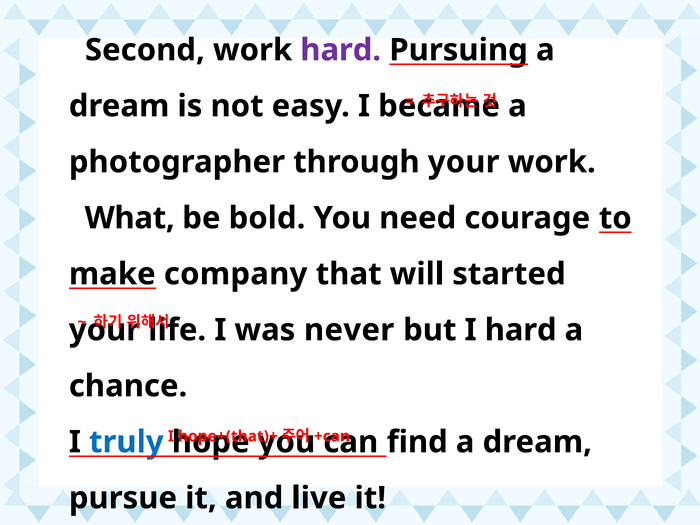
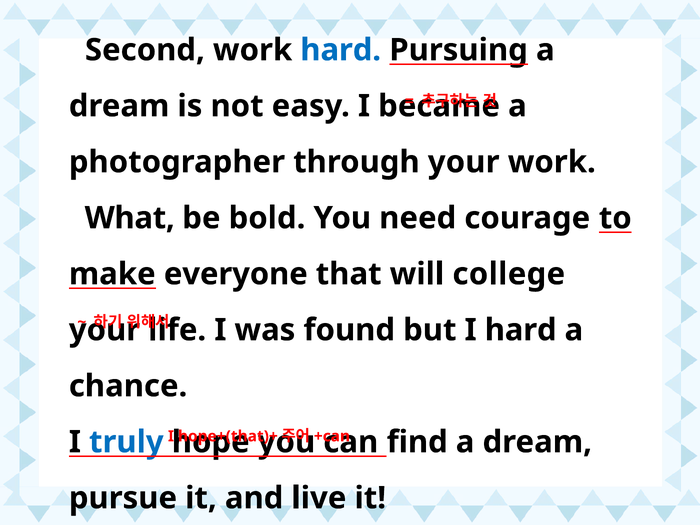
hard colour: purple -> blue (341, 50)
company: company -> everyone (236, 274)
started: started -> college (509, 274)
never: never -> found (349, 330)
